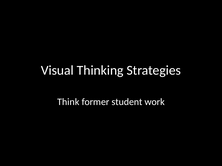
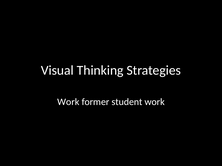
Think: Think -> Work (68, 102)
